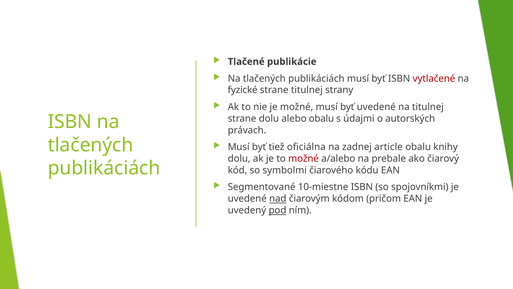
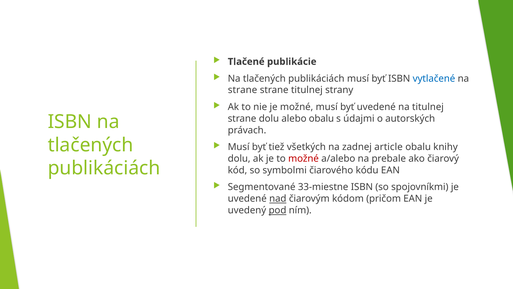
vytlačené colour: red -> blue (434, 78)
fyzické: fyzické -> strane (243, 90)
oficiálna: oficiálna -> všetkých (306, 147)
10-miestne: 10-miestne -> 33-miestne (323, 187)
